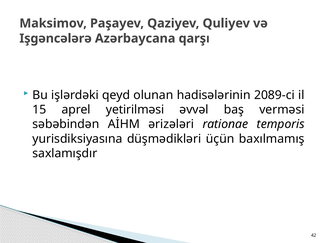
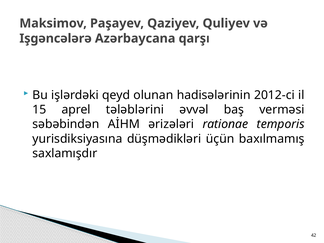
2089-ci: 2089-ci -> 2012-ci (274, 95)
yetirilməsi: yetirilməsi -> tələblərini (135, 110)
